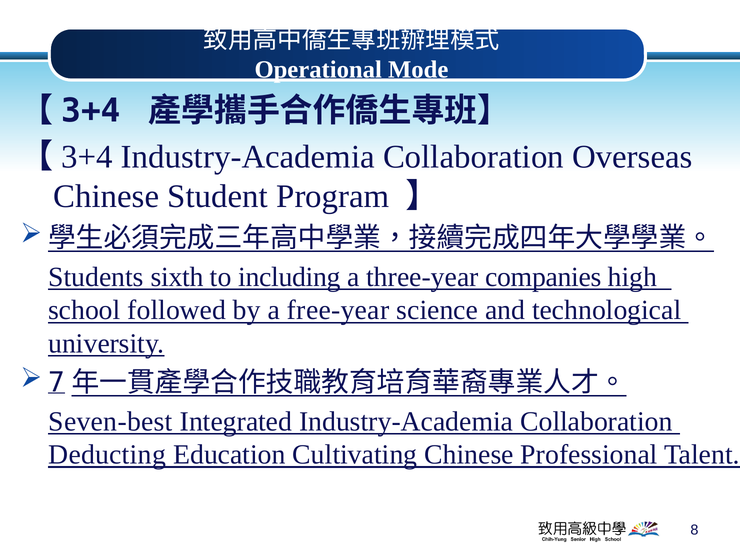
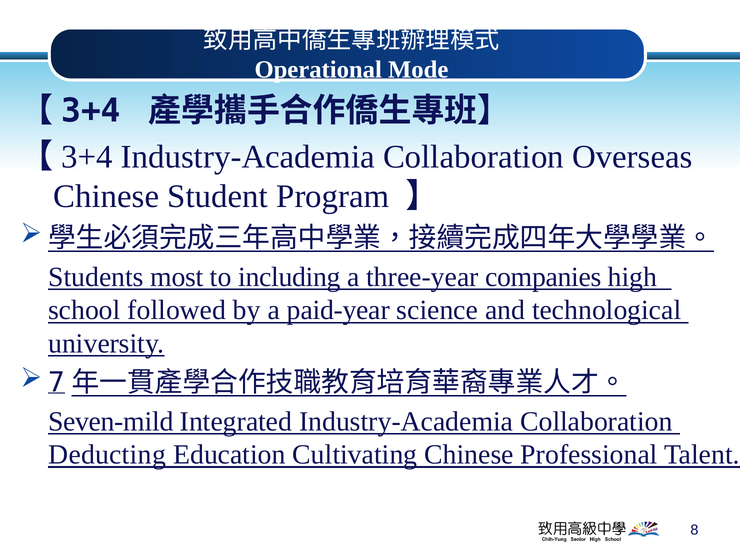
sixth: sixth -> most (177, 277)
free-year: free-year -> paid-year (338, 310)
Seven-best: Seven-best -> Seven-mild (111, 421)
